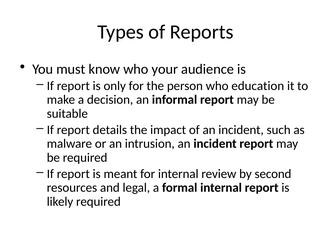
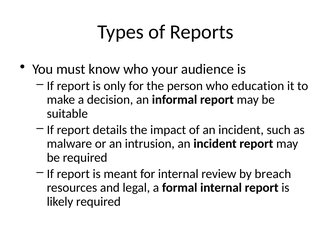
second: second -> breach (273, 174)
